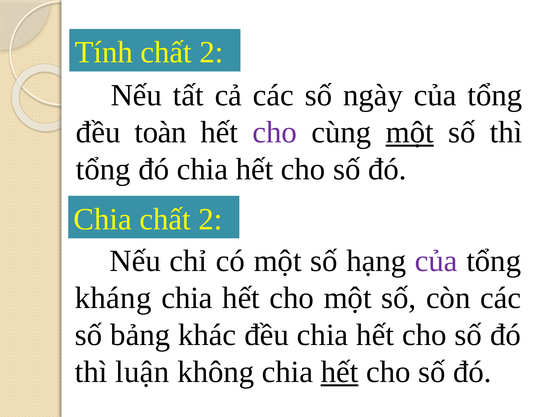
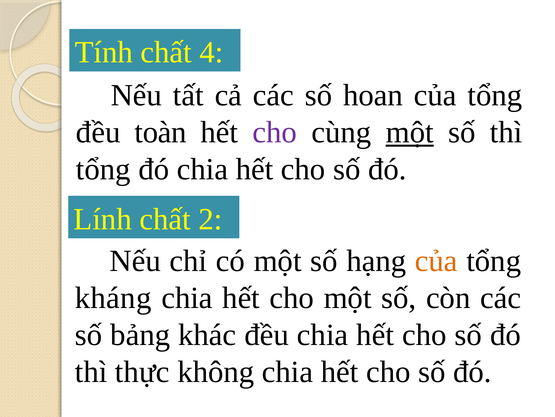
Tính chất 2: 2 -> 4 (211, 52)
ngày: ngày -> hoan (373, 95)
Chia: Chia -> Lính (103, 219)
của colour: purple -> orange (436, 260)
luận: luận -> thực (142, 371)
hết underline: present -> none (340, 371)
